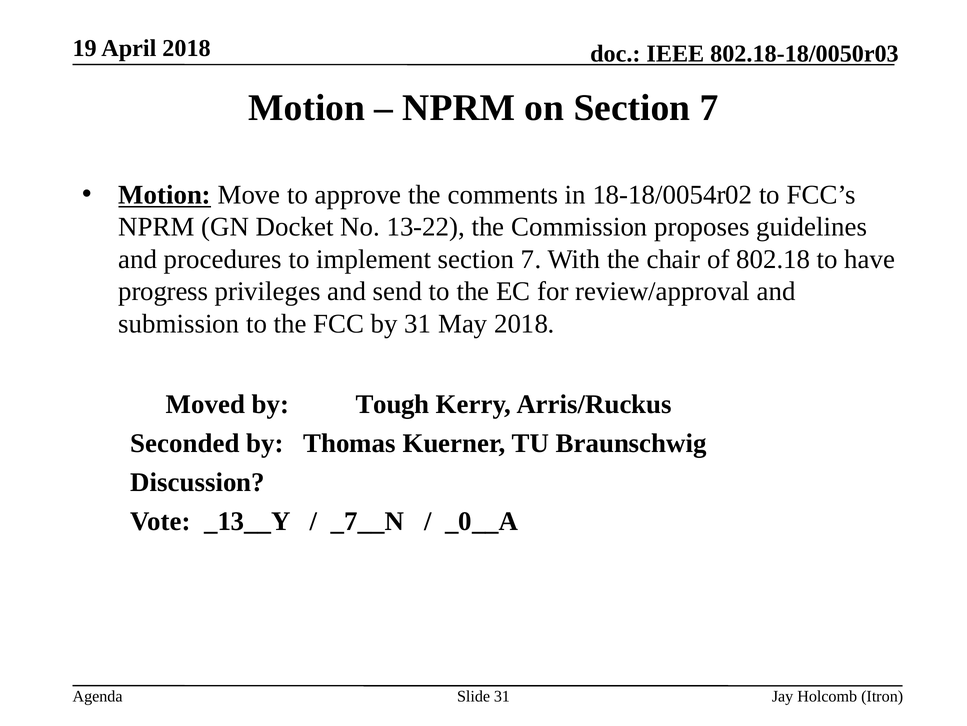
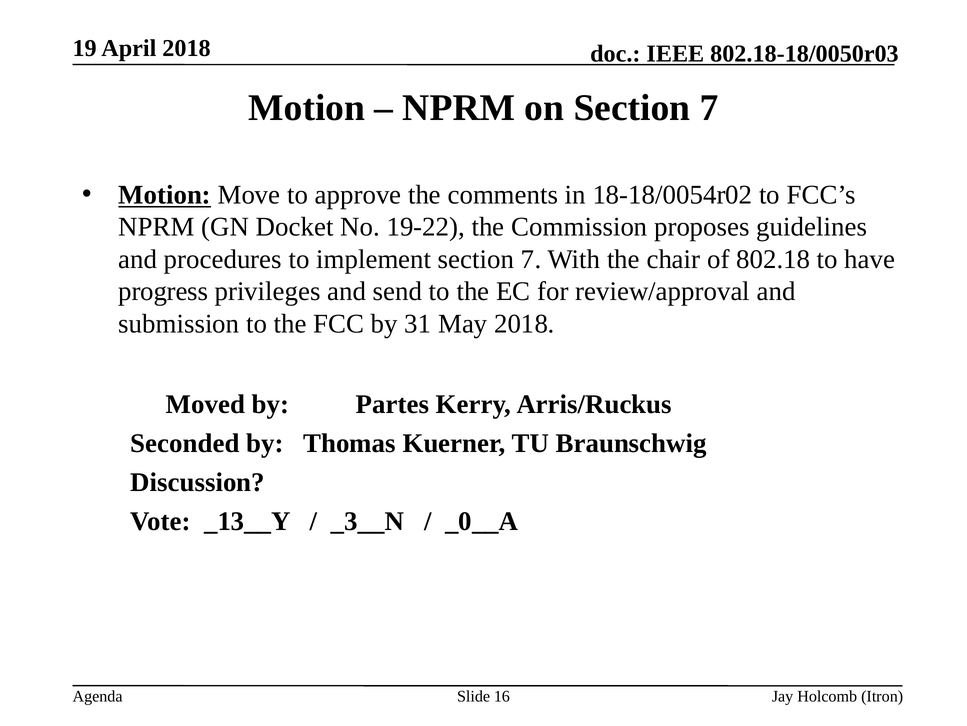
13-22: 13-22 -> 19-22 (426, 227)
Tough: Tough -> Partes (392, 404)
_7__N: _7__N -> _3__N (367, 521)
Slide 31: 31 -> 16 (502, 696)
